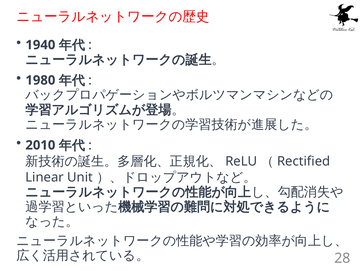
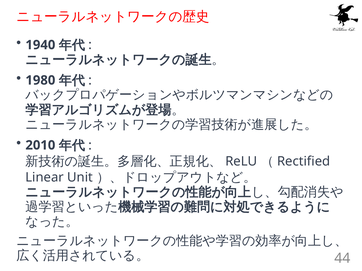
28: 28 -> 44 (342, 259)
